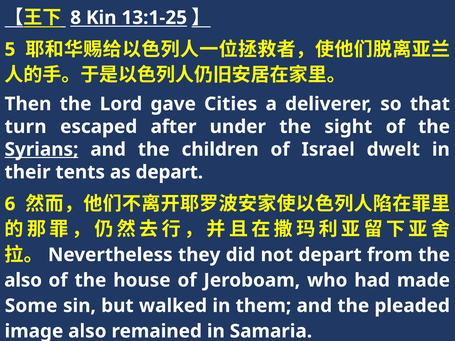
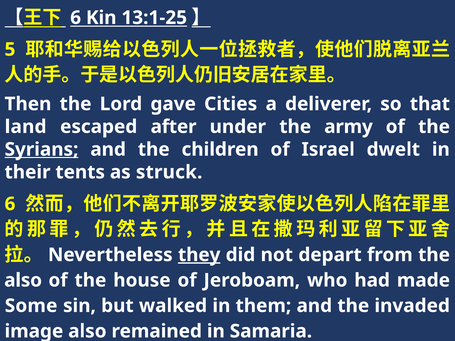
8: 8 -> 6 (76, 18)
turn: turn -> land (26, 127)
sight: sight -> army (349, 127)
as depart: depart -> struck (169, 172)
they underline: none -> present (199, 255)
pleaded: pleaded -> invaded (412, 306)
